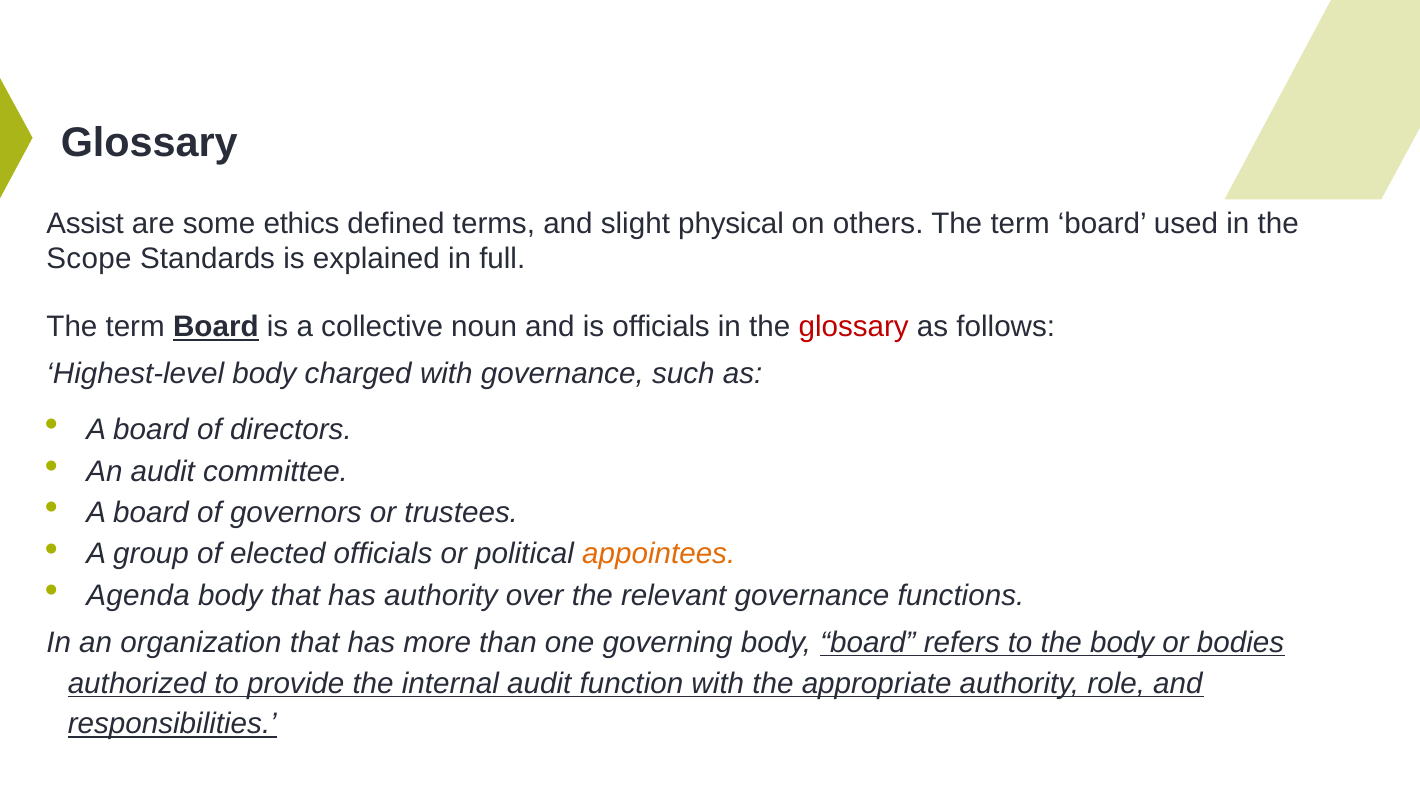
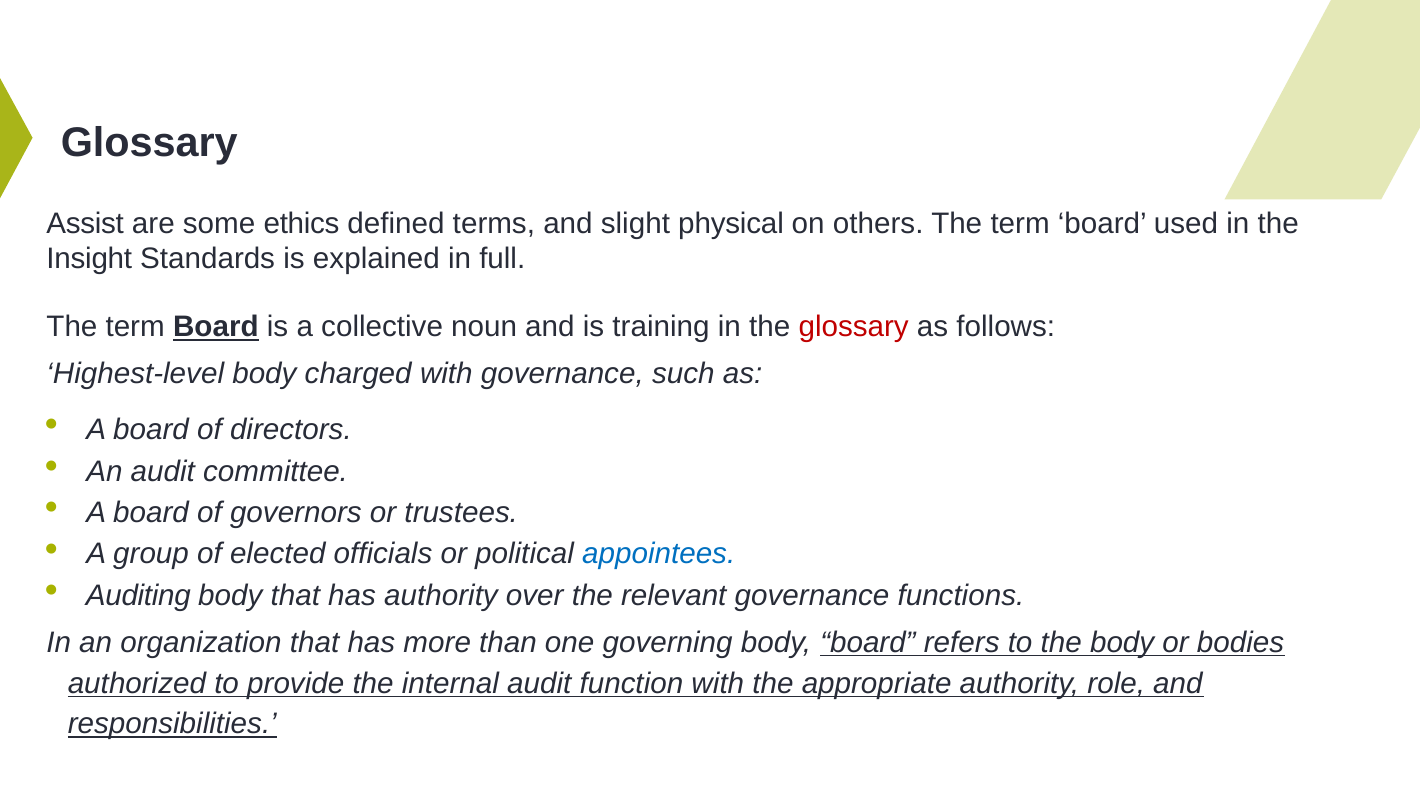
Scope: Scope -> Insight (89, 259)
is officials: officials -> training (661, 327)
appointees colour: orange -> blue (659, 554)
Agenda: Agenda -> Auditing (138, 595)
